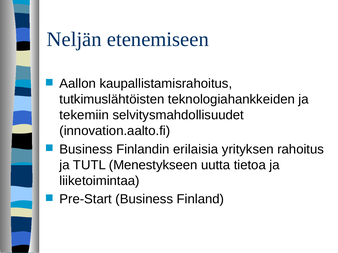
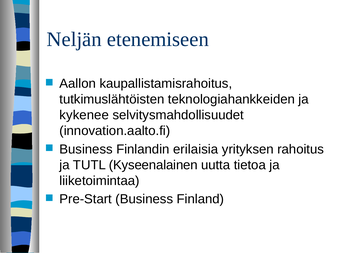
tekemiin: tekemiin -> kykenee (84, 115)
Menestykseen: Menestykseen -> Kyseenalainen (153, 165)
